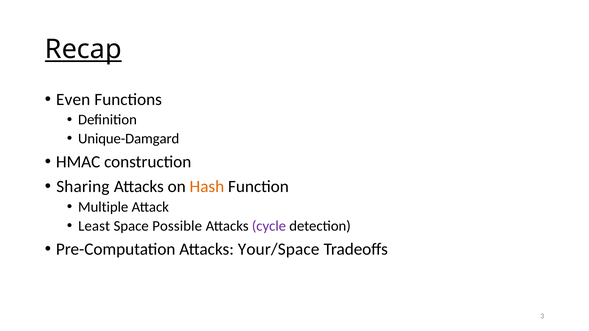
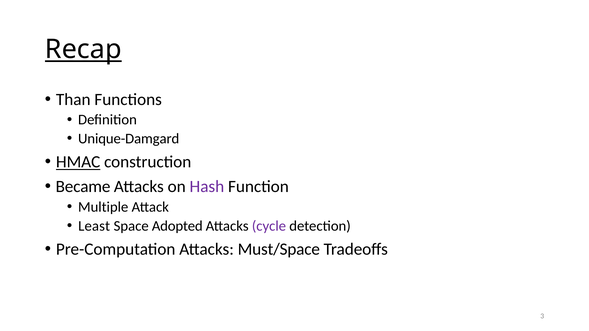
Even: Even -> Than (73, 100)
HMAC underline: none -> present (78, 162)
Sharing: Sharing -> Became (83, 187)
Hash colour: orange -> purple (207, 187)
Possible: Possible -> Adopted (177, 226)
Your/Space: Your/Space -> Must/Space (279, 249)
